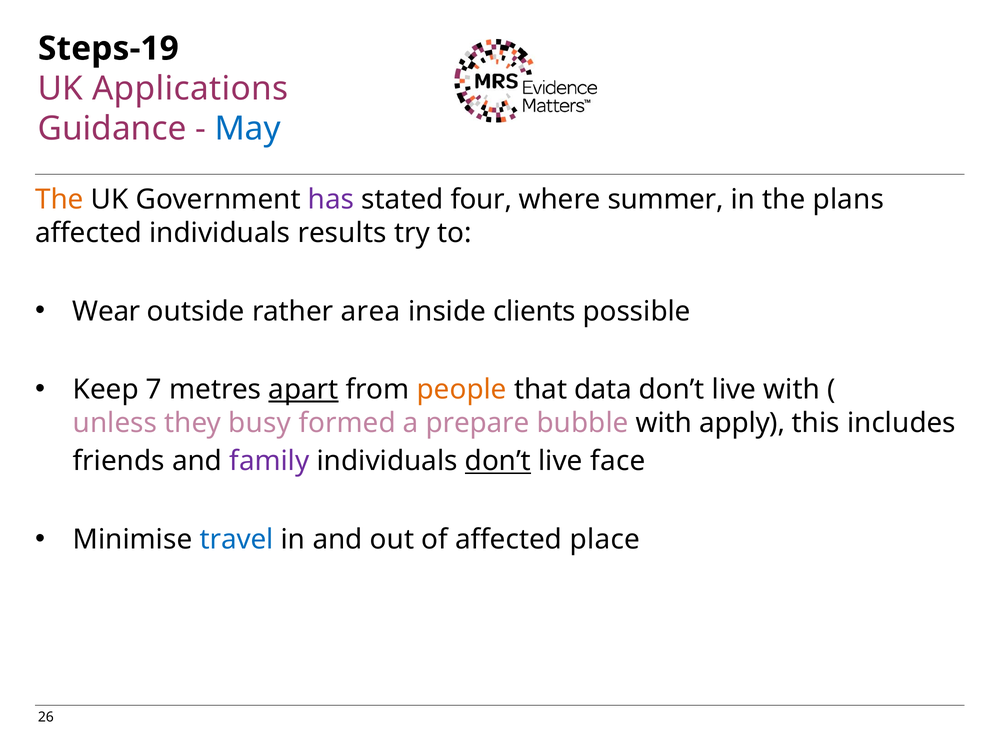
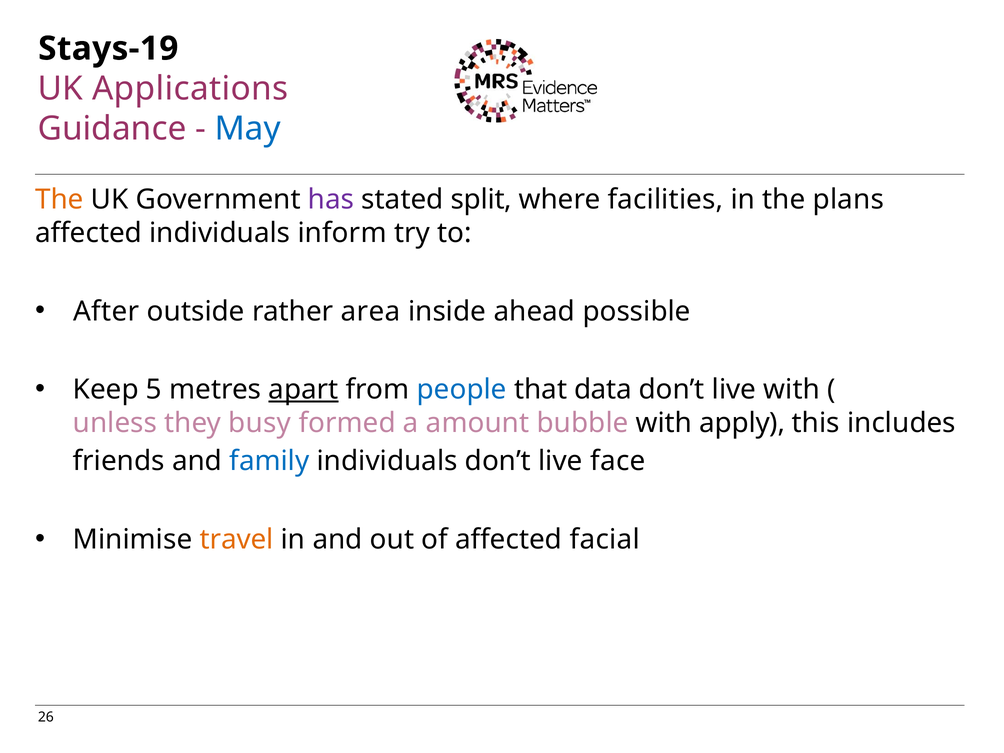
Steps-19: Steps-19 -> Stays-19 (108, 49)
four: four -> split (481, 200)
summer: summer -> facilities (665, 200)
results: results -> inform (342, 233)
Wear: Wear -> After (106, 311)
clients: clients -> ahead (534, 311)
7: 7 -> 5 (154, 390)
people colour: orange -> blue (462, 390)
prepare: prepare -> amount (478, 423)
family colour: purple -> blue (269, 461)
don’t underline: present -> none (498, 461)
travel colour: blue -> orange (237, 539)
place: place -> facial (605, 539)
